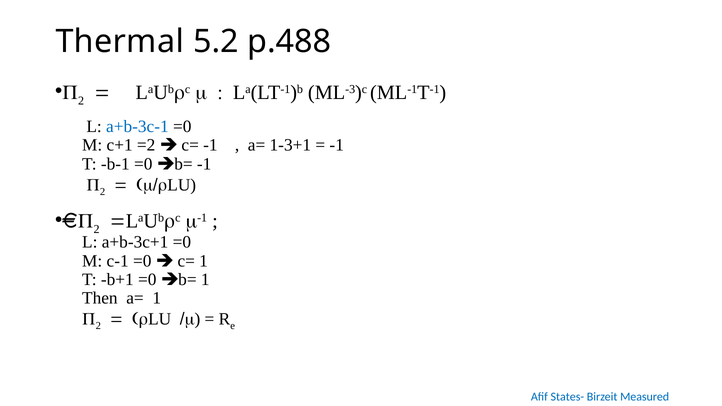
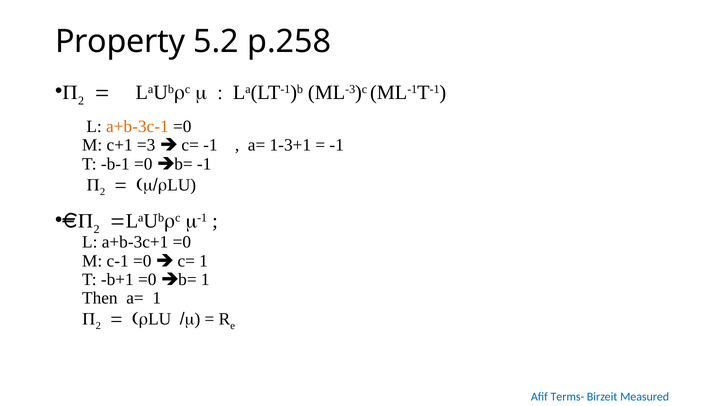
Thermal: Thermal -> Property (120, 42)
p.488: p.488 -> p.258 (289, 42)
a+b-3c-1 colour: blue -> orange (137, 127)
=2: =2 -> =3 (146, 145)
States-: States- -> Terms- (567, 397)
